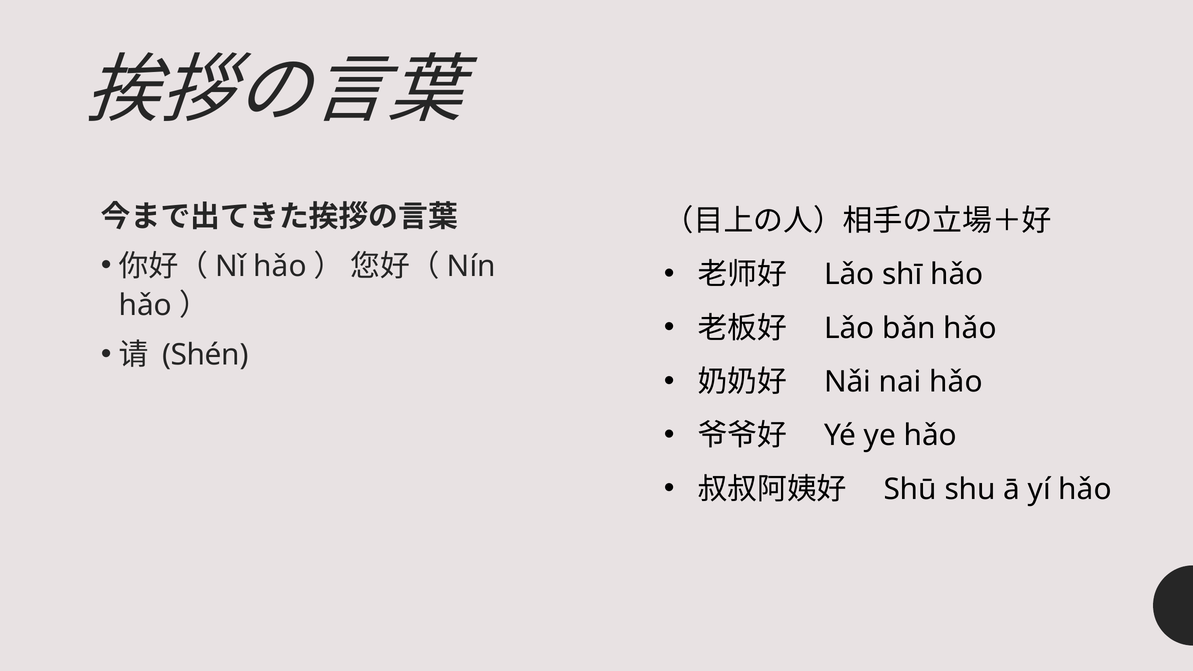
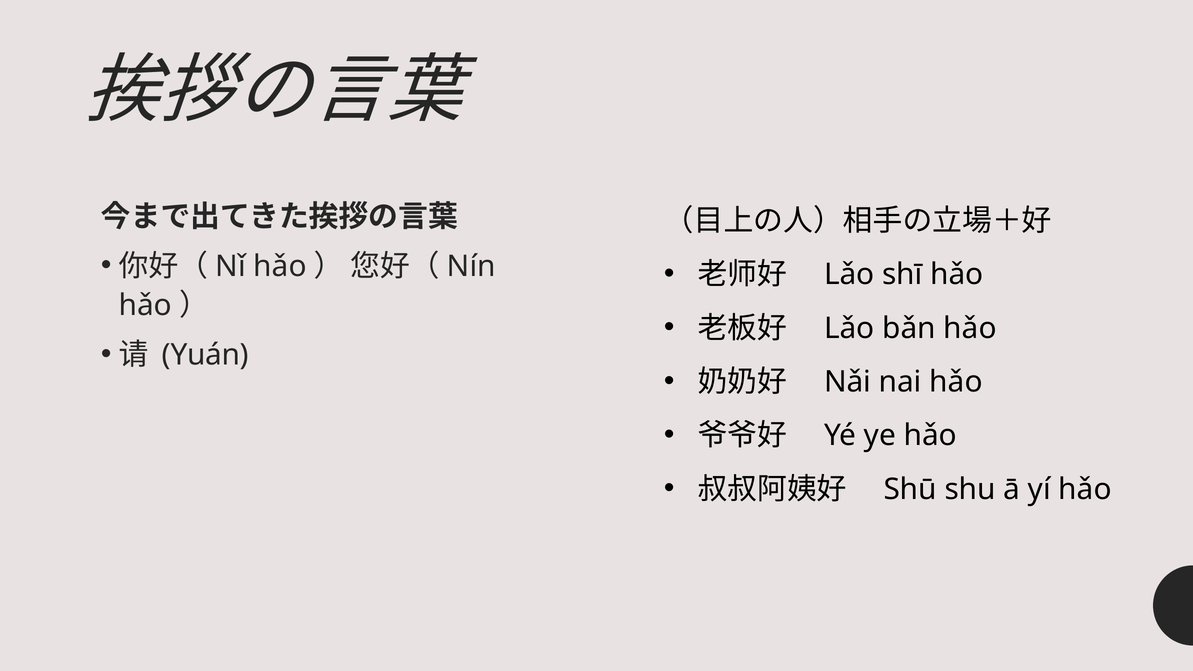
Shén: Shén -> Yuán (205, 355)
